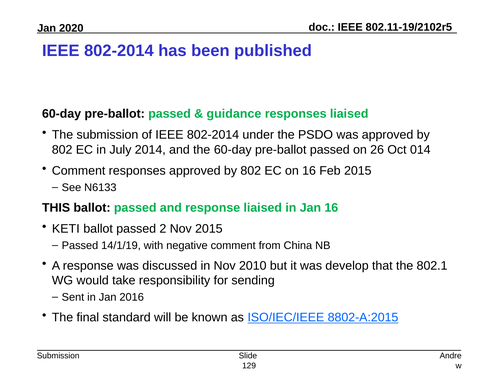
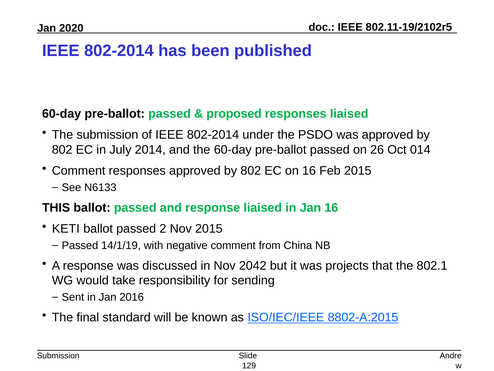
guidance: guidance -> proposed (234, 114)
2010: 2010 -> 2042 (253, 265)
develop: develop -> projects (347, 265)
